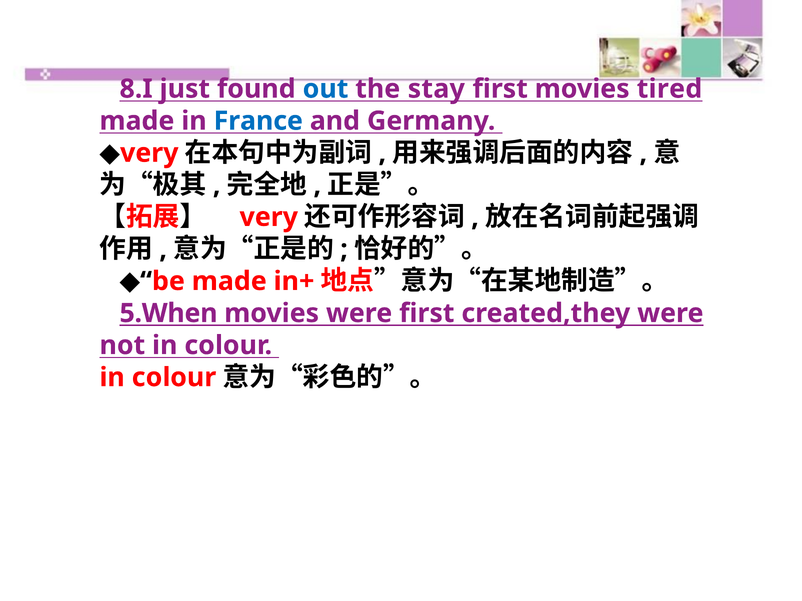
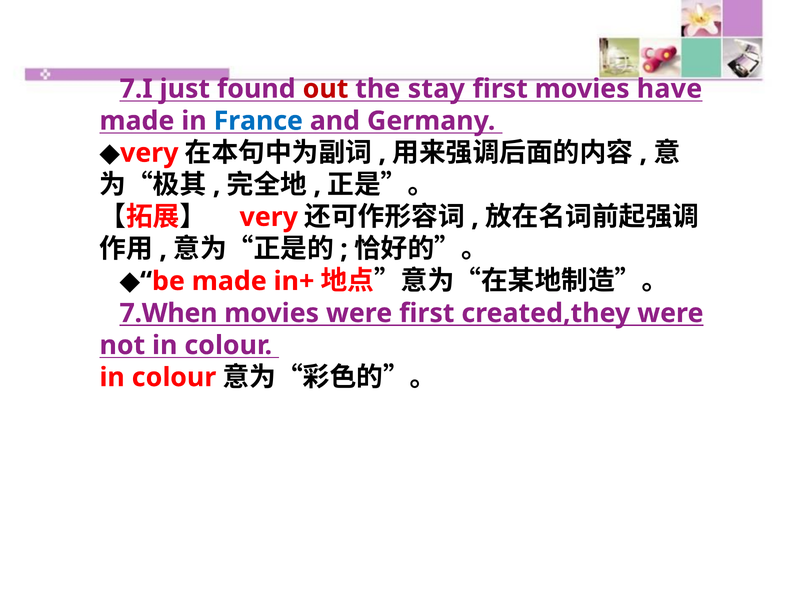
8.I: 8.I -> 7.I (136, 89)
out colour: blue -> red (326, 89)
tired: tired -> have (669, 89)
5.When: 5.When -> 7.When (169, 313)
